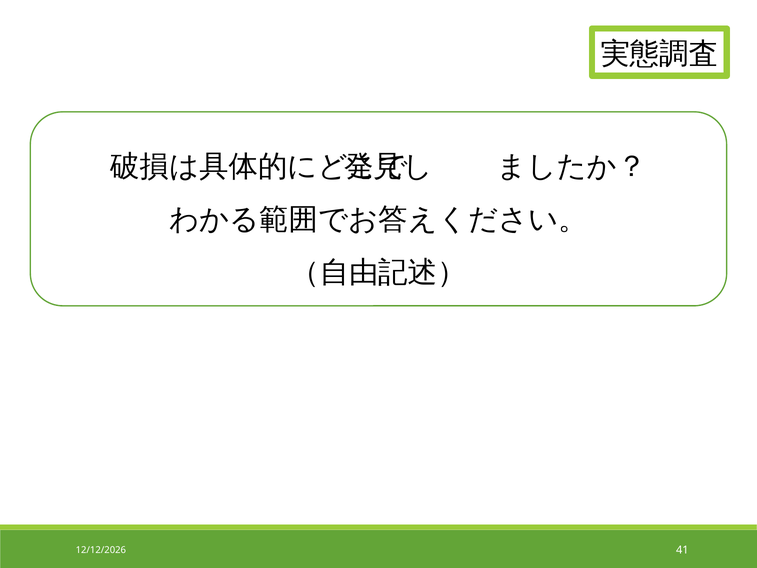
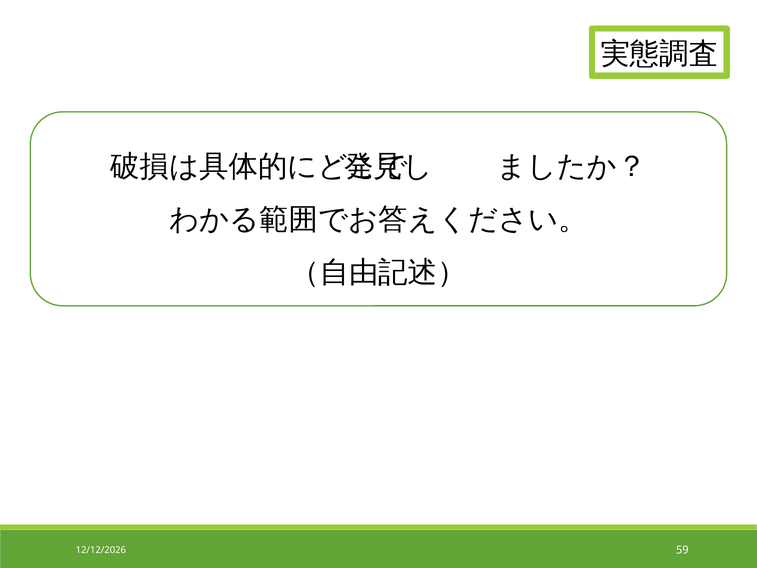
41: 41 -> 59 (682, 550)
